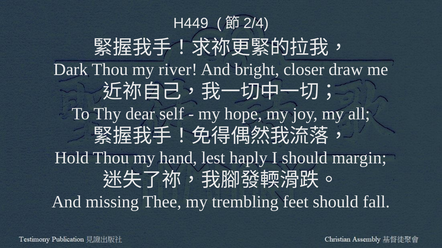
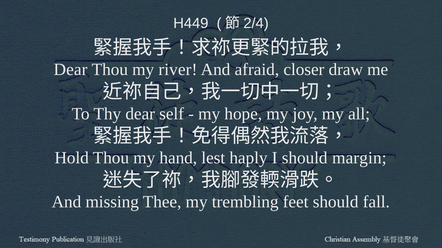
Dark: Dark -> Dear (71, 70)
bright: bright -> afraid (257, 70)
